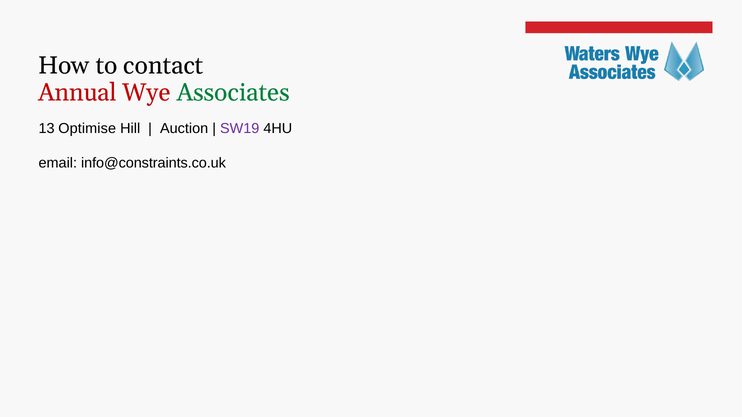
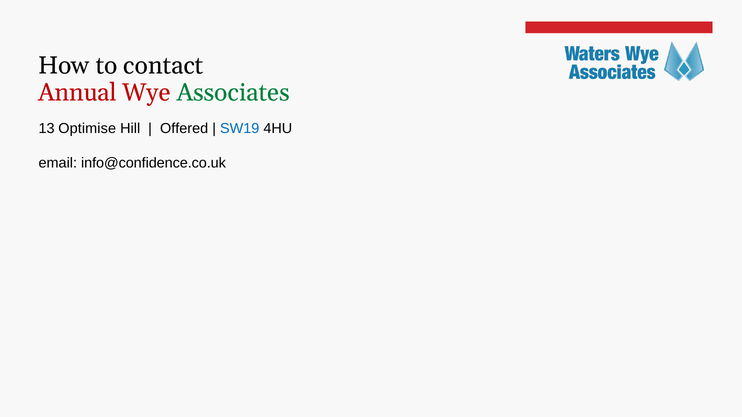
Auction: Auction -> Offered (184, 128)
SW19 colour: purple -> blue (240, 128)
info@constraints.co.uk: info@constraints.co.uk -> info@confidence.co.uk (153, 163)
